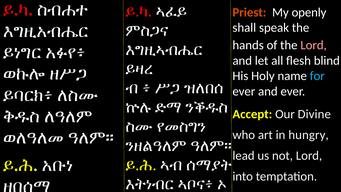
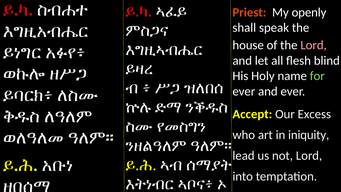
hands: hands -> house (248, 45)
for colour: light blue -> light green (317, 76)
Divine: Divine -> Excess (314, 114)
hungry: hungry -> iniquity (309, 135)
